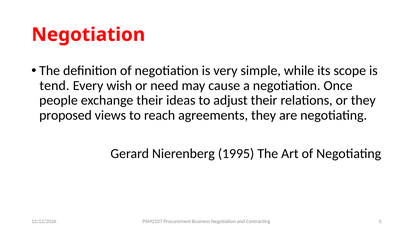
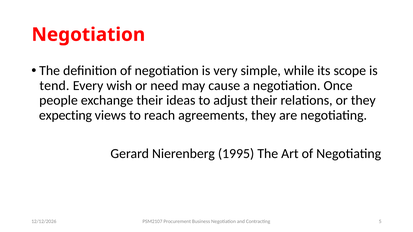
proposed: proposed -> expecting (65, 115)
